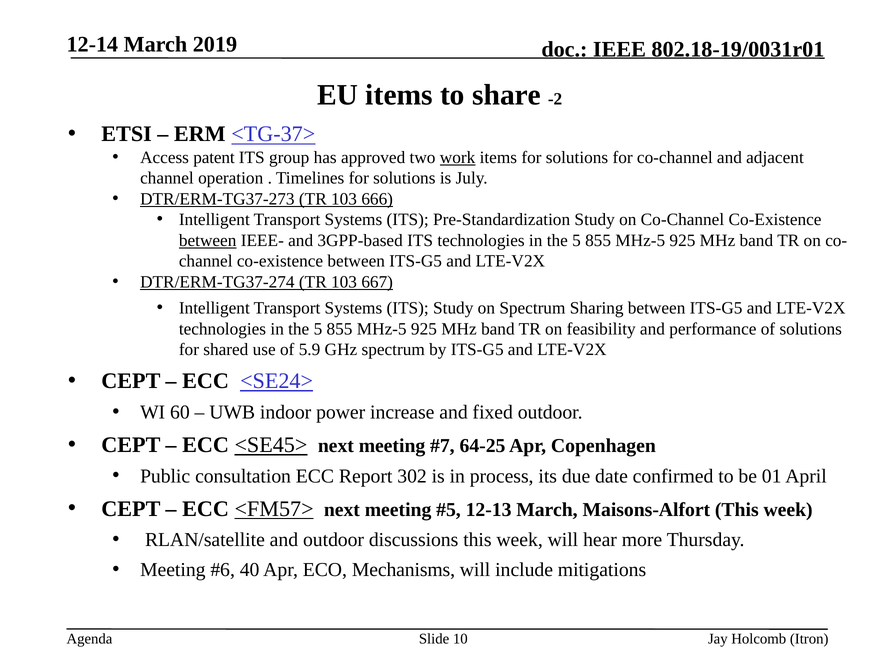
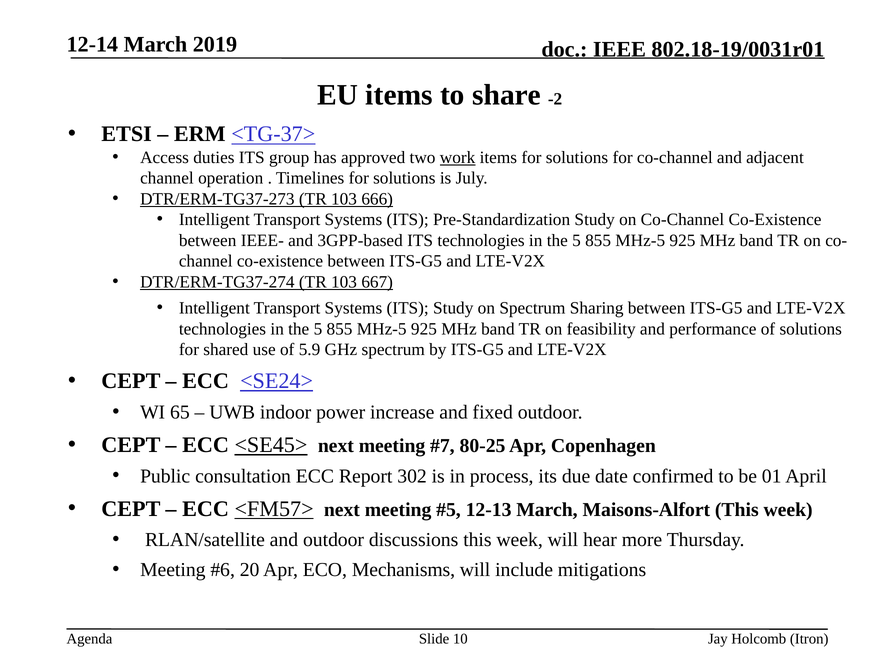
patent: patent -> duties (214, 157)
between underline: present -> none (208, 240)
60: 60 -> 65 (180, 412)
64-25: 64-25 -> 80-25 (483, 445)
40: 40 -> 20 (250, 569)
